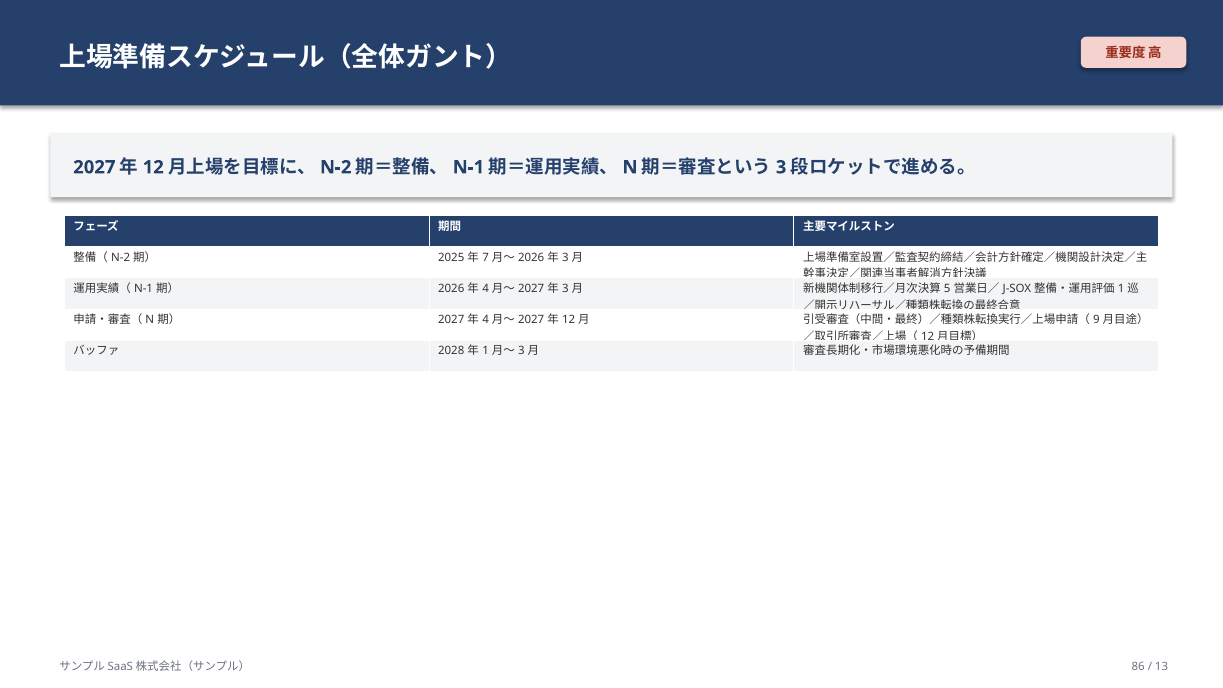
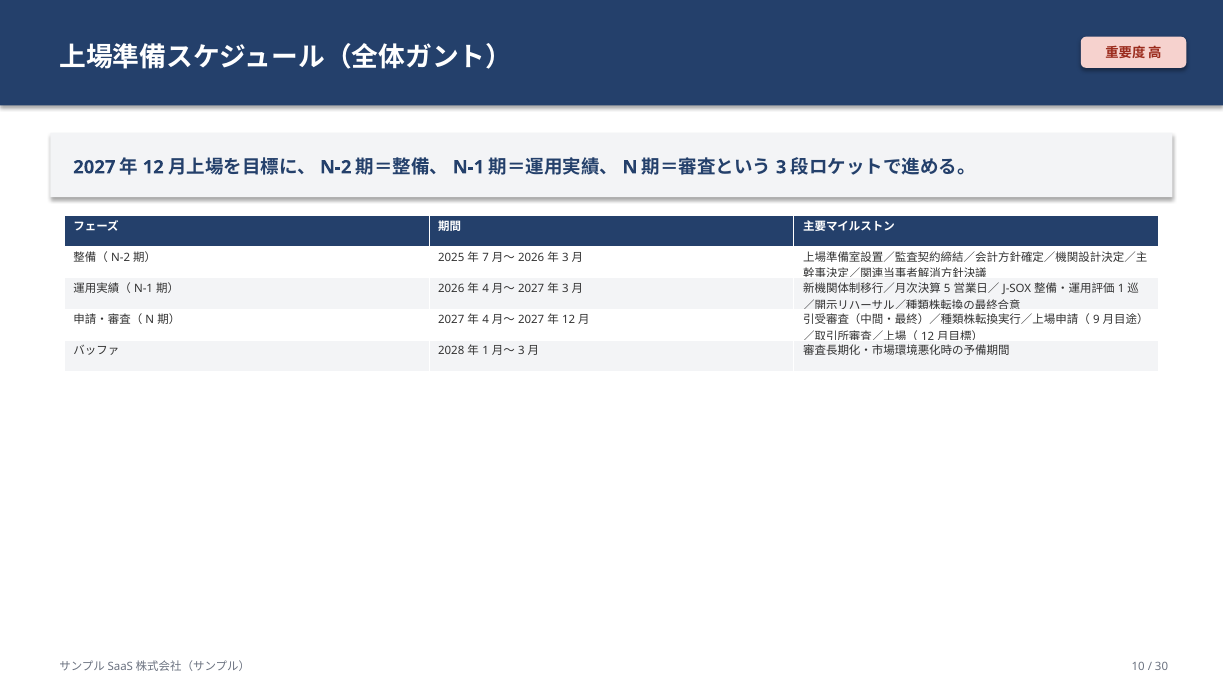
86: 86 -> 10 (1138, 667)
13: 13 -> 30 (1162, 667)
